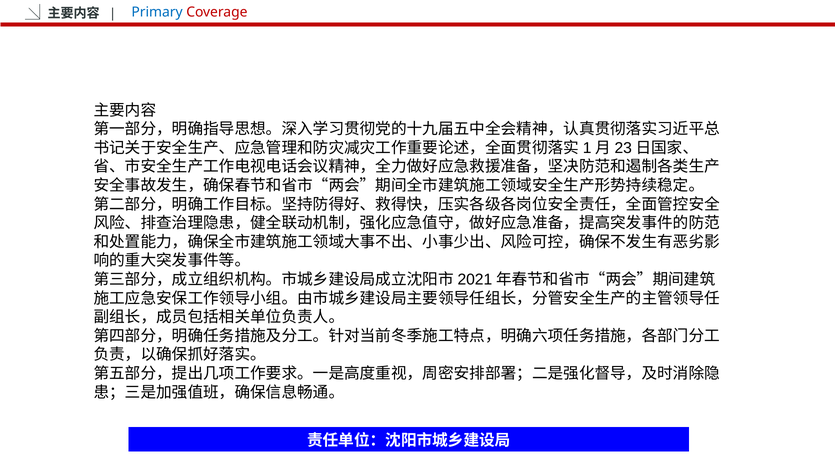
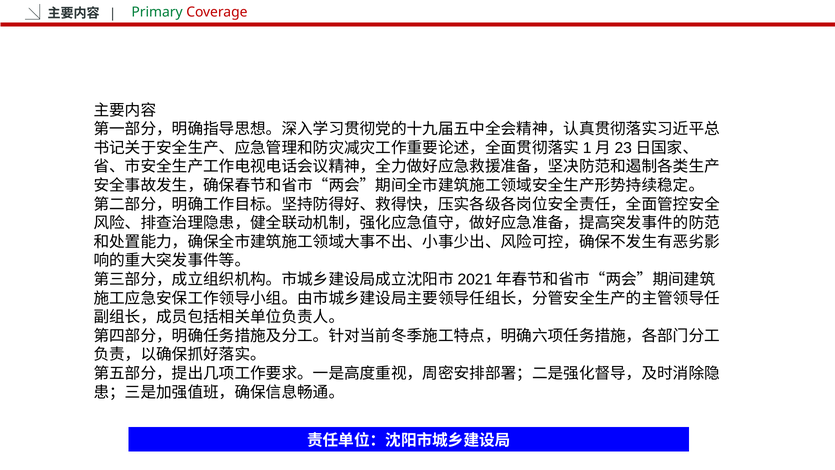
Primary colour: blue -> green (157, 12)
